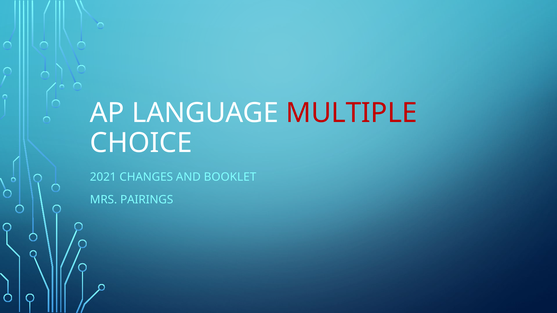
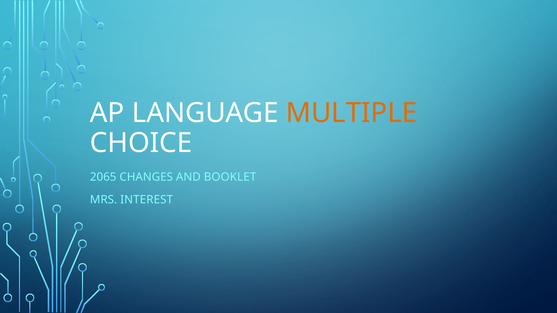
MULTIPLE colour: red -> orange (352, 113)
2021: 2021 -> 2065 (103, 177)
PAIRINGS: PAIRINGS -> INTEREST (147, 200)
